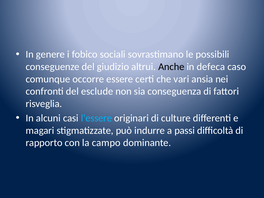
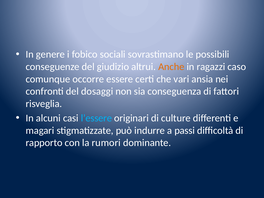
Anche colour: black -> orange (171, 67)
defeca: defeca -> ragazzi (211, 67)
esclude: esclude -> dosaggi (97, 91)
campo: campo -> rumori (106, 143)
